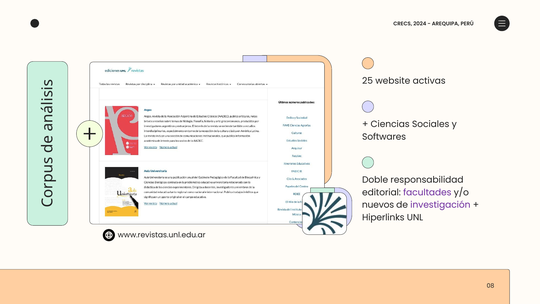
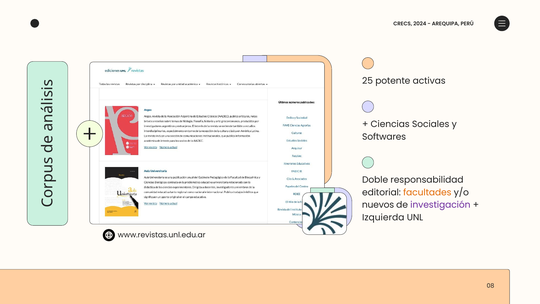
website: website -> potente (393, 81)
facultades colour: purple -> orange (427, 192)
Hiperlinks: Hiperlinks -> Izquierda (383, 217)
